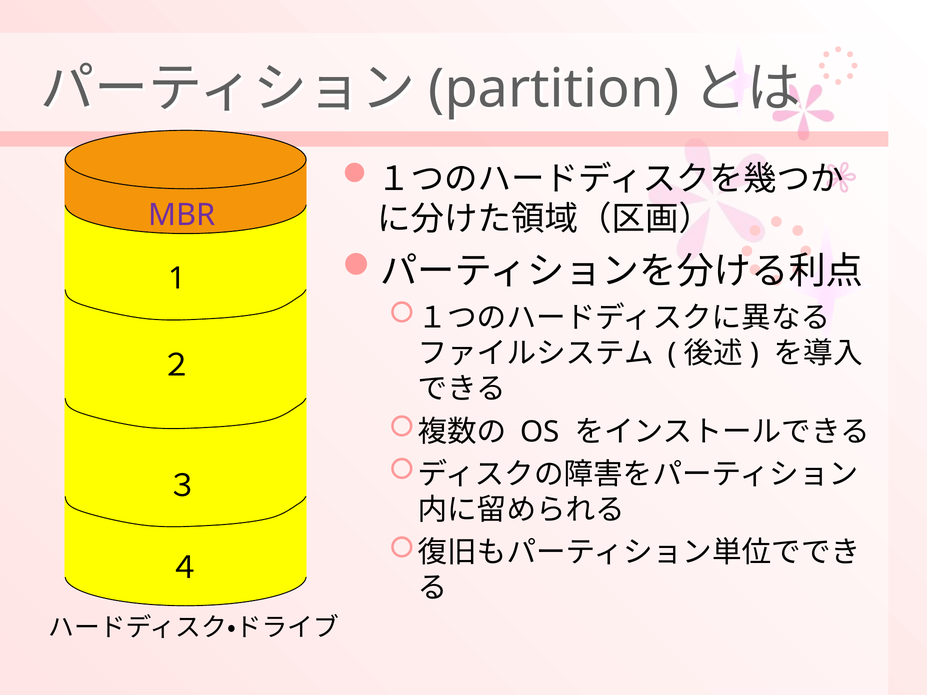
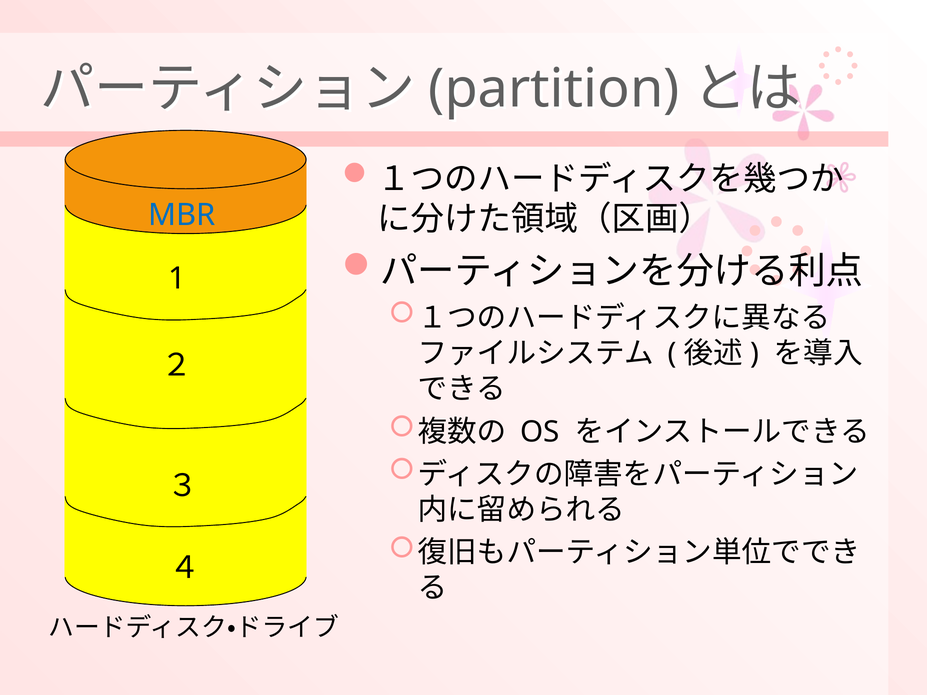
MBR colour: purple -> blue (182, 215)
